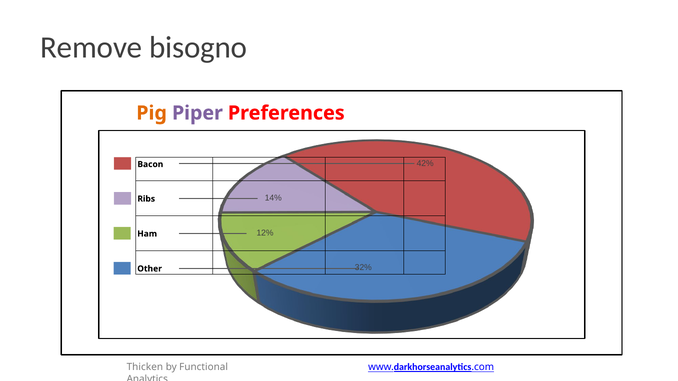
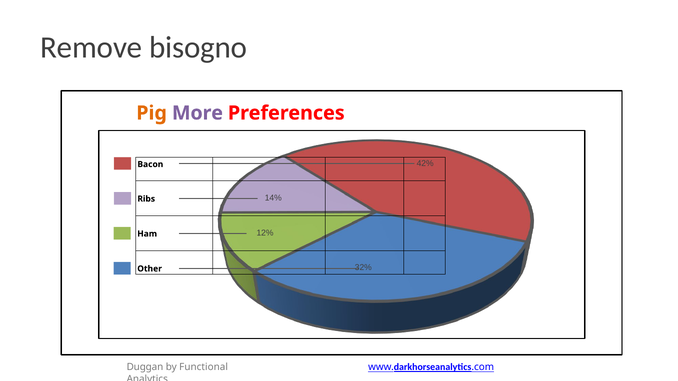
Piper: Piper -> More (197, 113)
Thicken: Thicken -> Duggan (145, 368)
